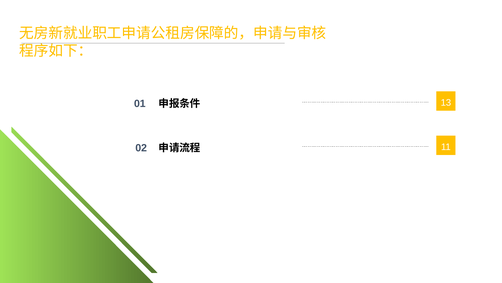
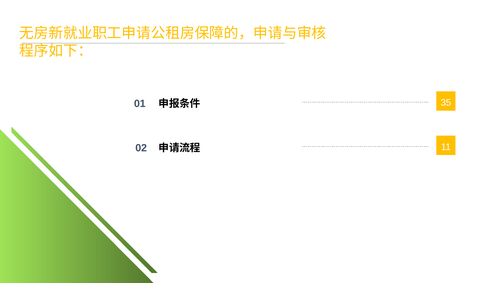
13: 13 -> 35 (446, 103)
